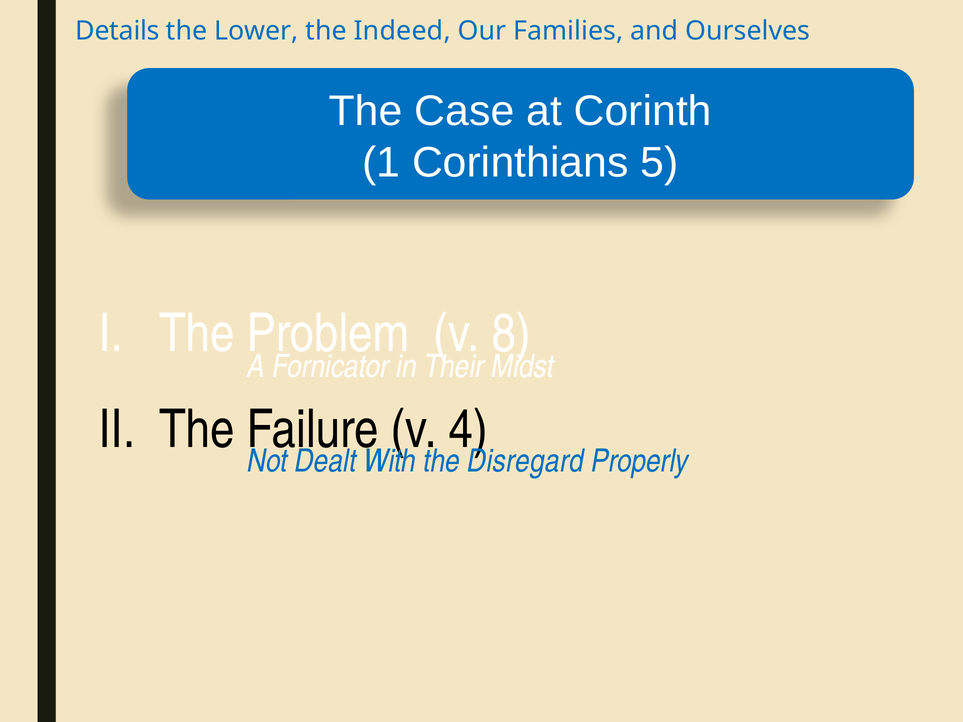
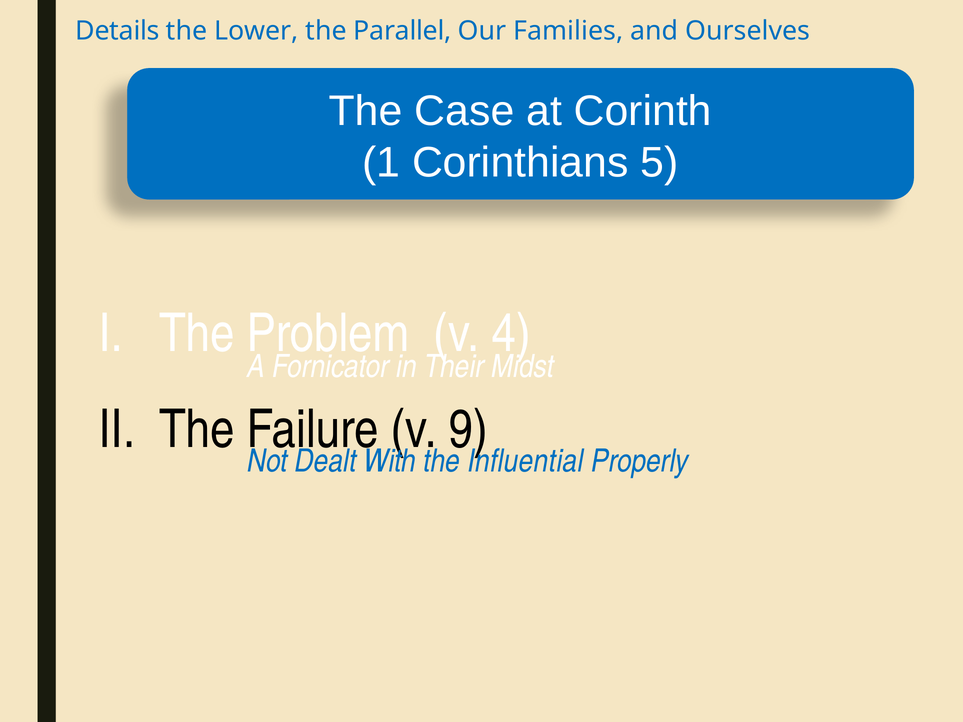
Indeed: Indeed -> Parallel (402, 31)
8: 8 -> 4 (511, 334)
4: 4 -> 9 (468, 430)
Disregard: Disregard -> Influential (526, 462)
